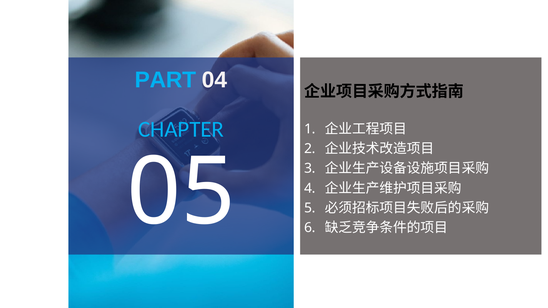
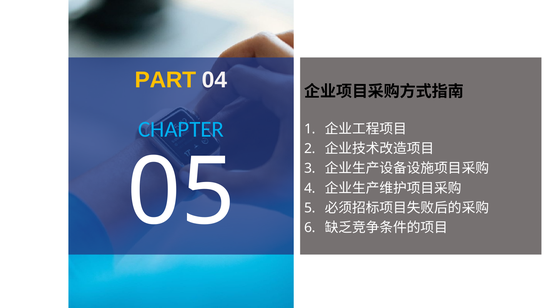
PART colour: light blue -> yellow (165, 80)
